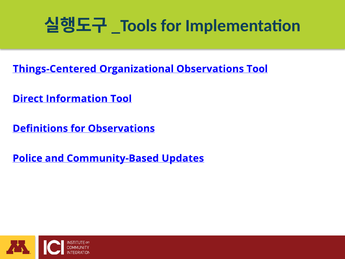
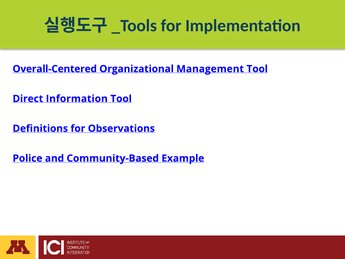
Things-Centered: Things-Centered -> Overall-Centered (55, 69)
Organizational Observations: Observations -> Management (210, 69)
Updates: Updates -> Example (183, 158)
